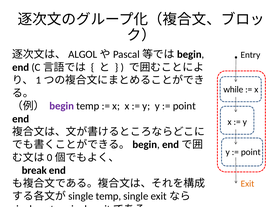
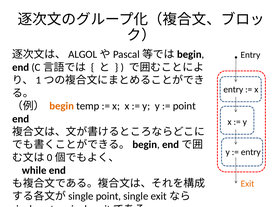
while: while -> entry (233, 89)
begin colour: purple -> orange (62, 106)
point: point -> entry (251, 152)
break: break -> while (34, 170)
temp: temp -> point (108, 196)
